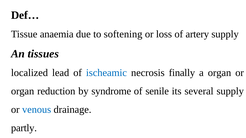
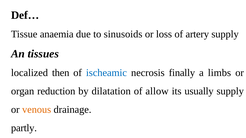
softening: softening -> sinusoids (123, 34)
lead: lead -> then (61, 73)
a organ: organ -> limbs (219, 73)
syndrome: syndrome -> dilatation (111, 91)
senile: senile -> allow (157, 91)
several: several -> usually (199, 91)
venous colour: blue -> orange (37, 110)
